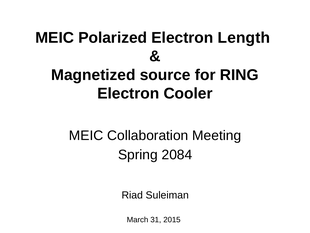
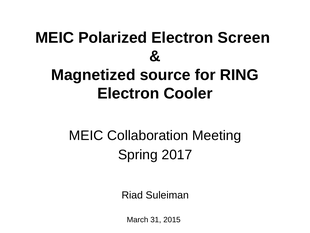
Length: Length -> Screen (244, 38)
2084: 2084 -> 2017 (177, 155)
